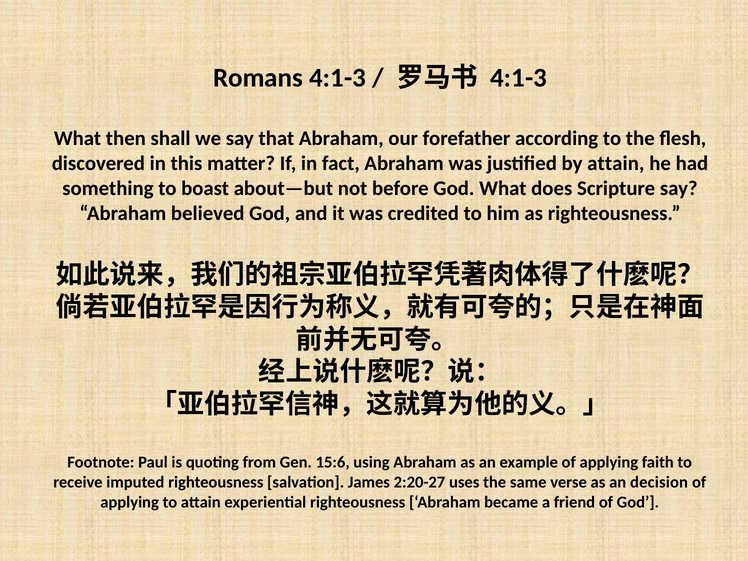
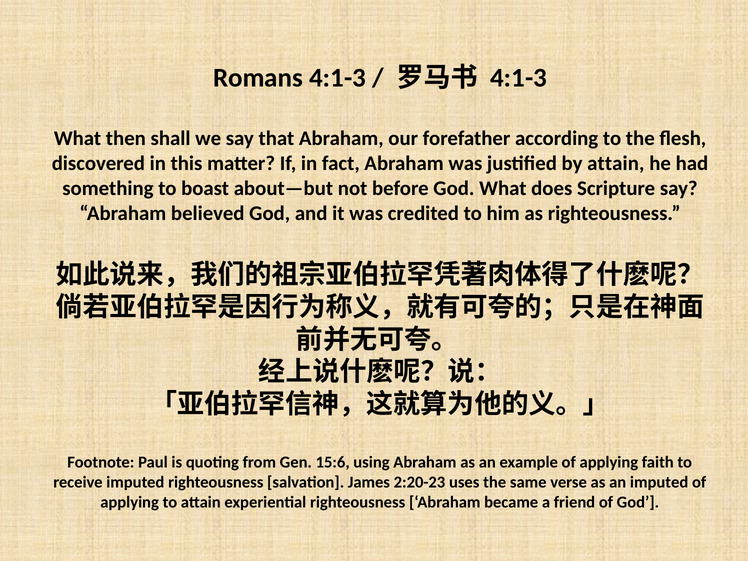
2:20-27: 2:20-27 -> 2:20-23 (419, 482)
an decision: decision -> imputed (659, 482)
